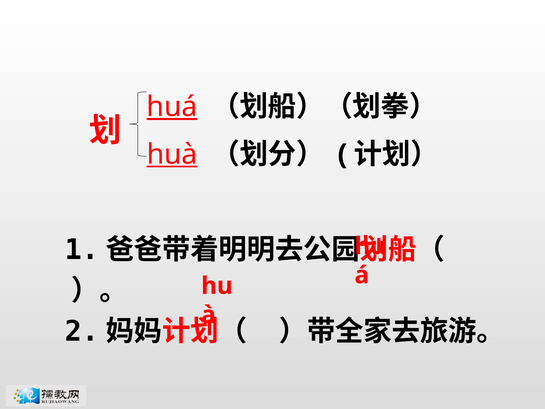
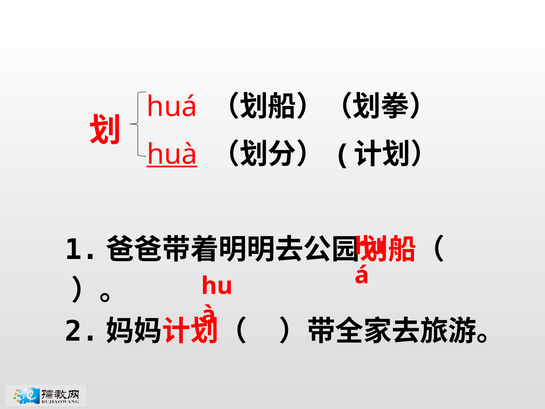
huá underline: present -> none (172, 107)
